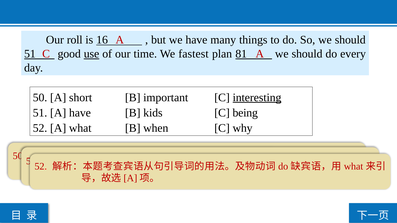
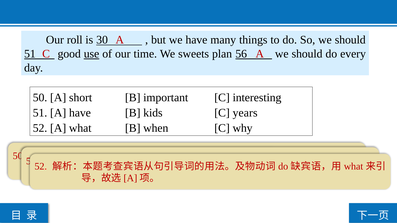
16: 16 -> 30 (102, 40)
fastest: fastest -> sweets (194, 54)
81: 81 -> 56 (241, 54)
interesting underline: present -> none (257, 98)
being: being -> years (245, 113)
